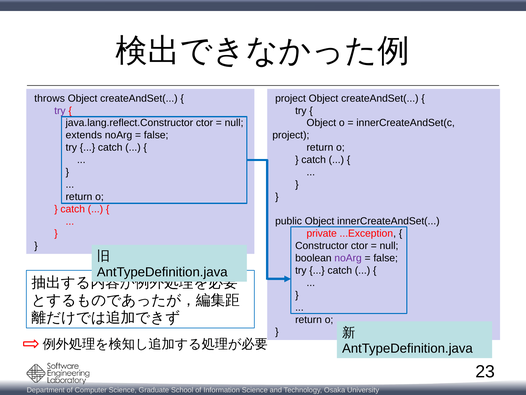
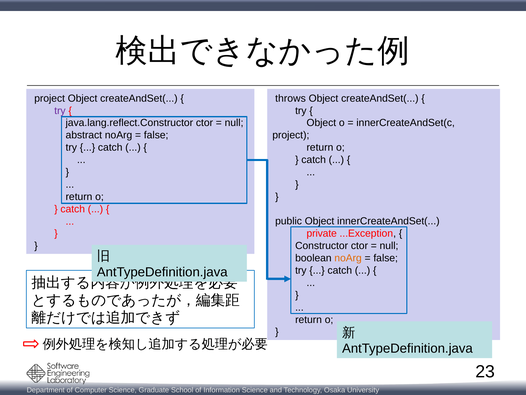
throws: throws -> project (50, 98)
project: project -> throws (290, 98)
extends: extends -> abstract (84, 135)
noArg colour: purple -> orange (348, 258)
